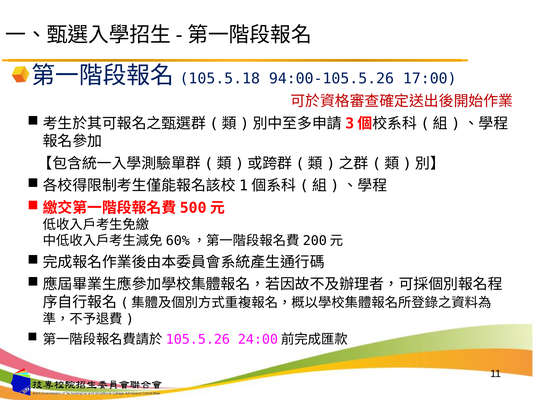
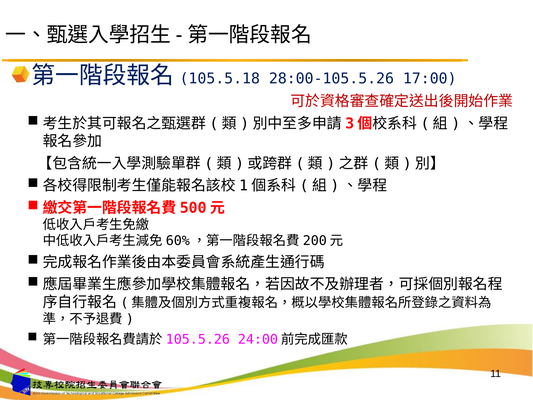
94:00-105.5.26: 94:00-105.5.26 -> 28:00-105.5.26 (331, 79)
